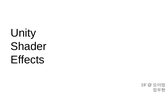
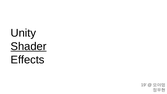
Shader underline: none -> present (29, 46)
